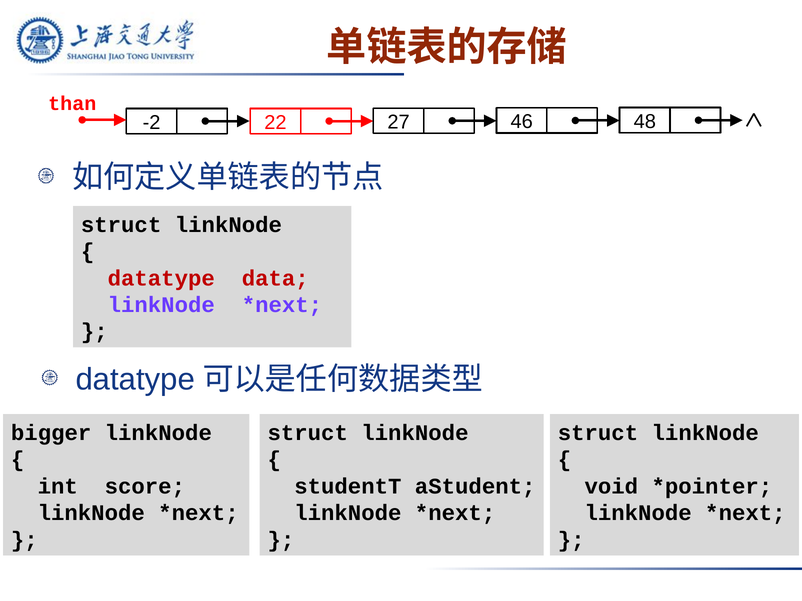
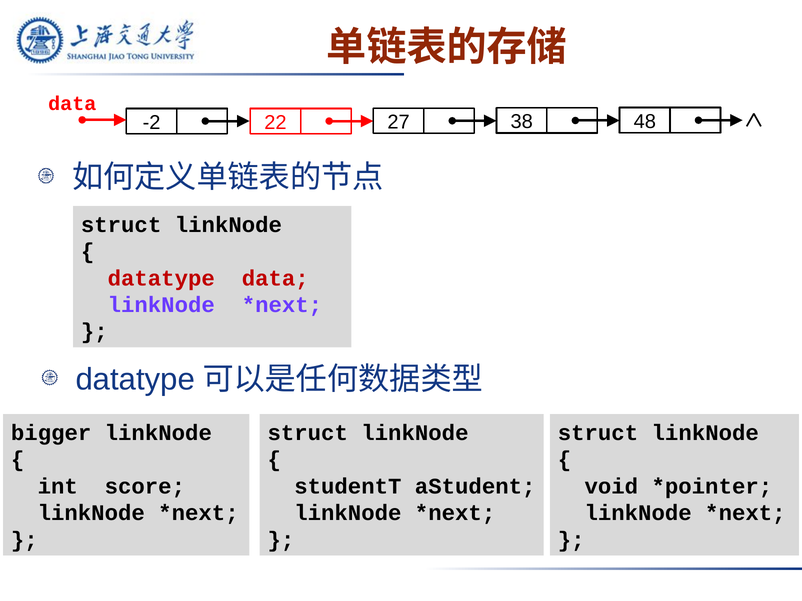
than: than -> data (72, 104)
46: 46 -> 38 (522, 122)
